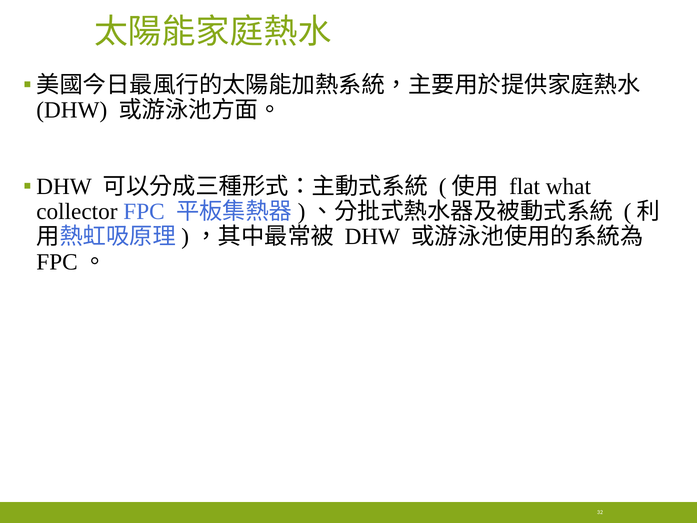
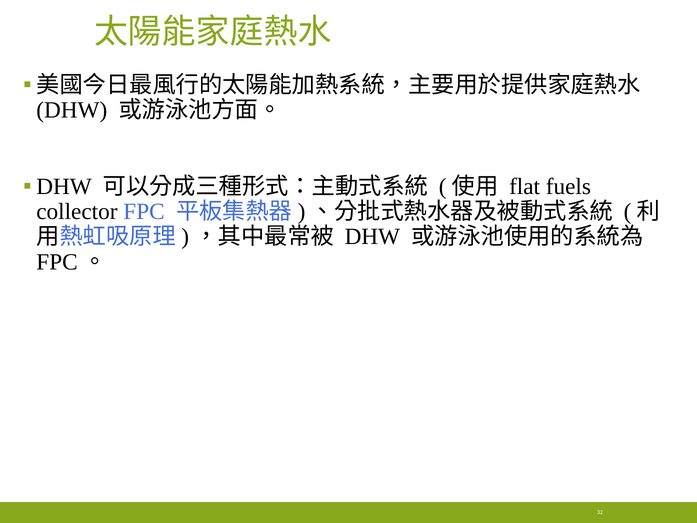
what: what -> fuels (568, 187)
